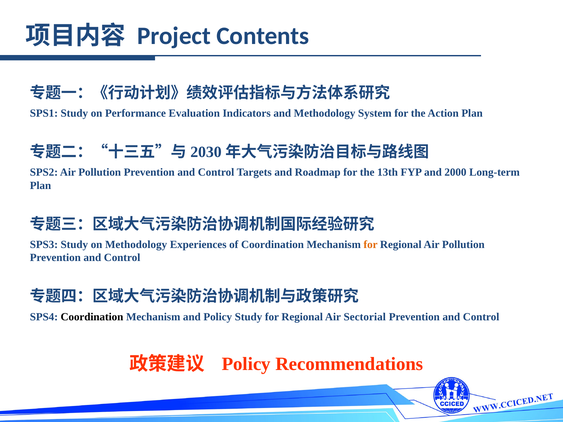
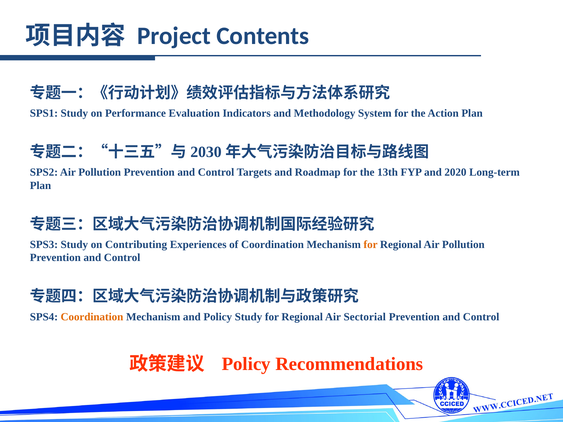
2000: 2000 -> 2020 (455, 172)
on Methodology: Methodology -> Contributing (136, 245)
Coordination colour: black -> orange (92, 317)
